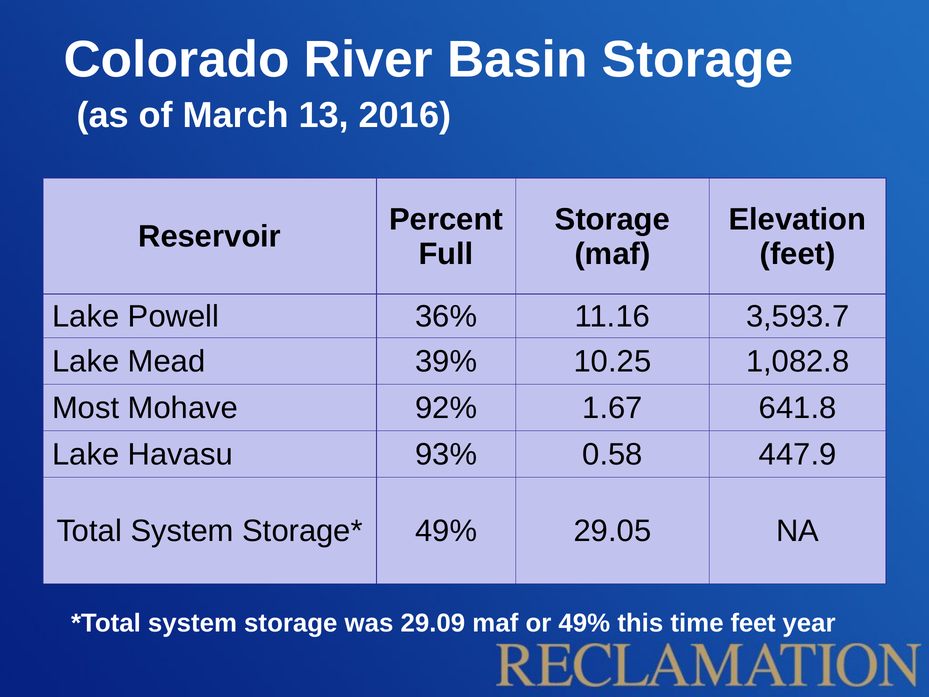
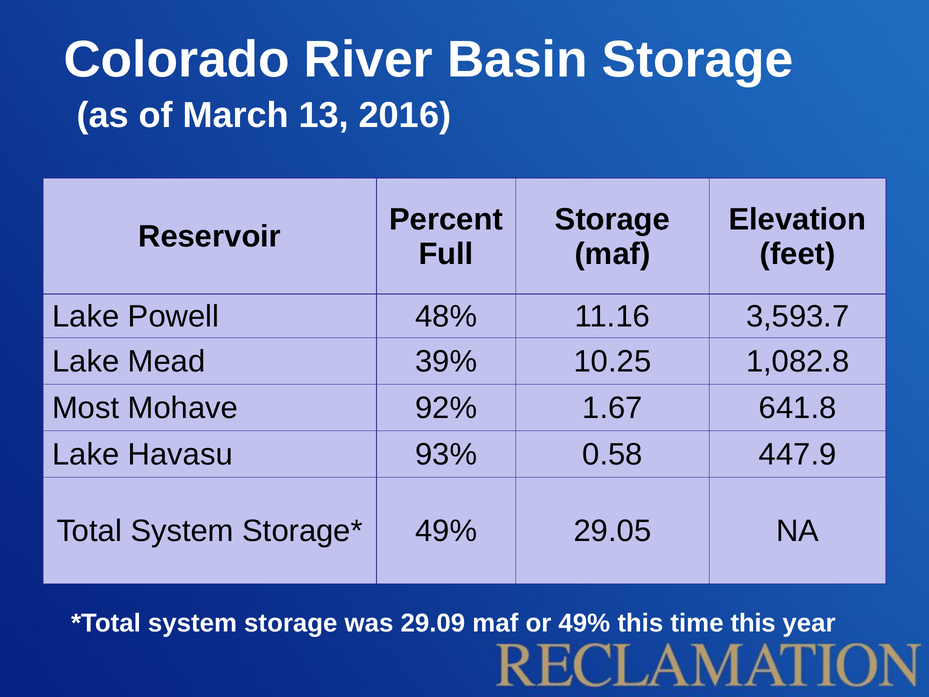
36%: 36% -> 48% (446, 316)
time feet: feet -> this (753, 623)
